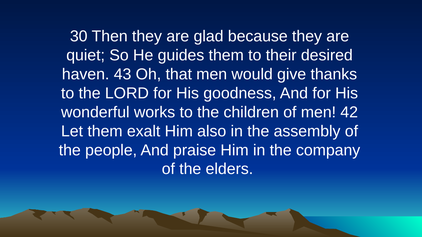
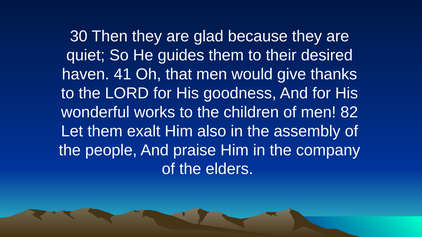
43: 43 -> 41 (123, 74)
42: 42 -> 82 (349, 112)
